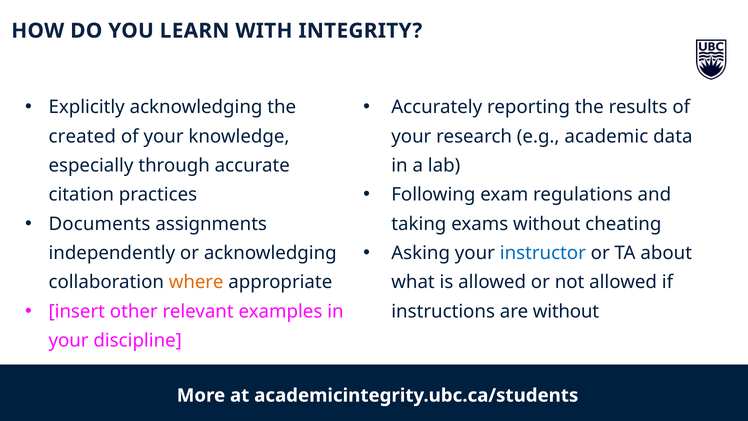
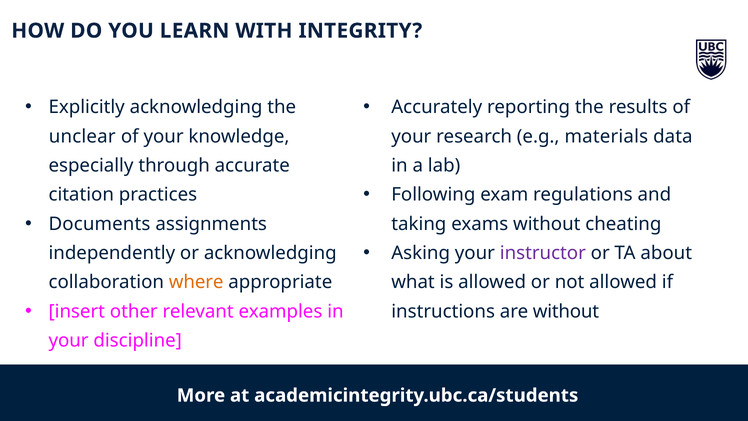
created: created -> unclear (82, 136)
academic: academic -> materials (606, 136)
instructor colour: blue -> purple (543, 253)
